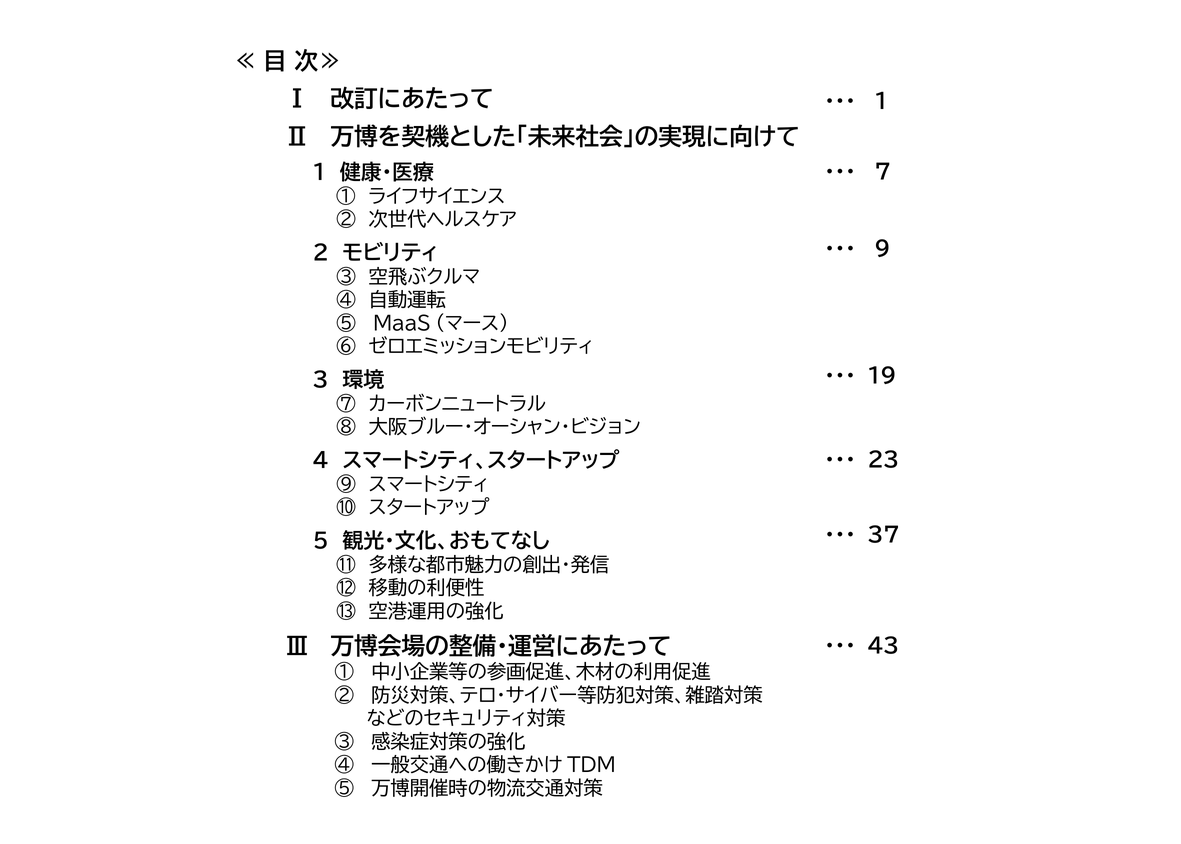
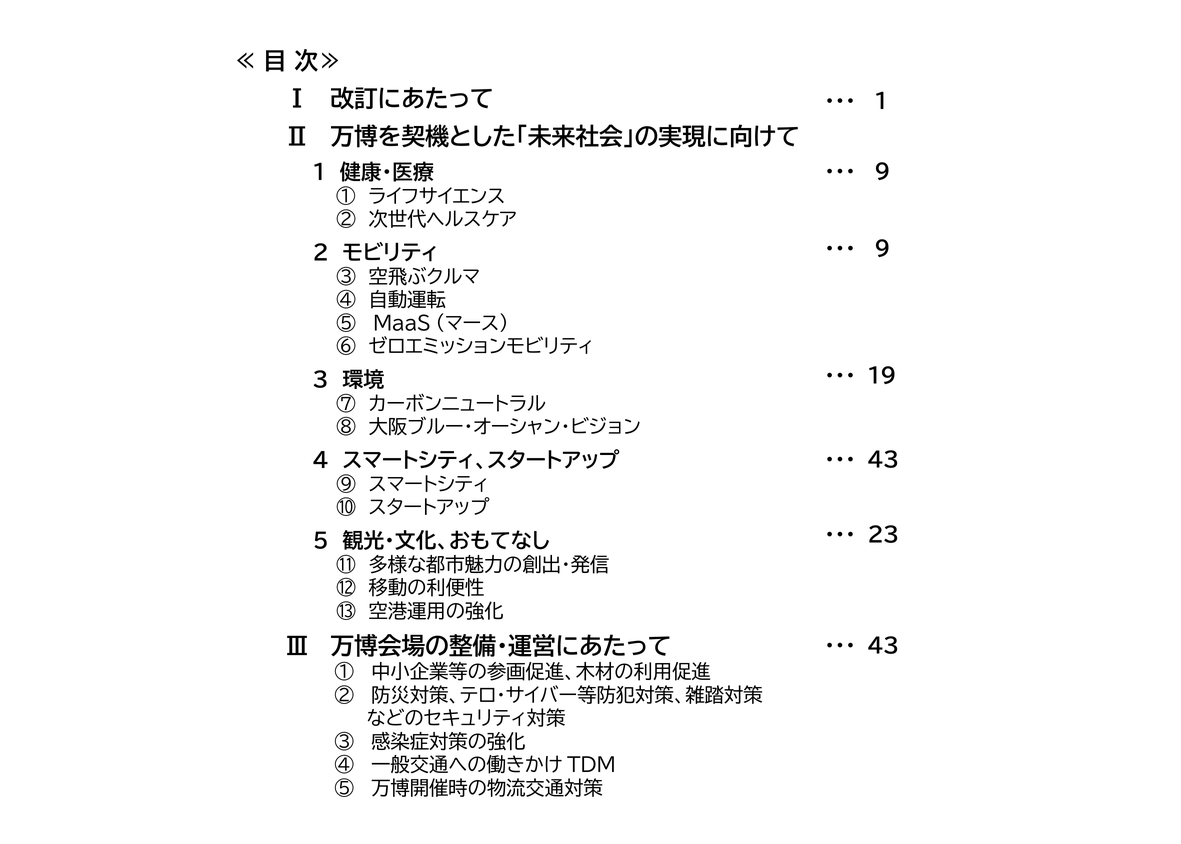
7: 7 -> 9 (883, 172)
23: 23 -> 43 (883, 460)
37: 37 -> 23 (883, 535)
